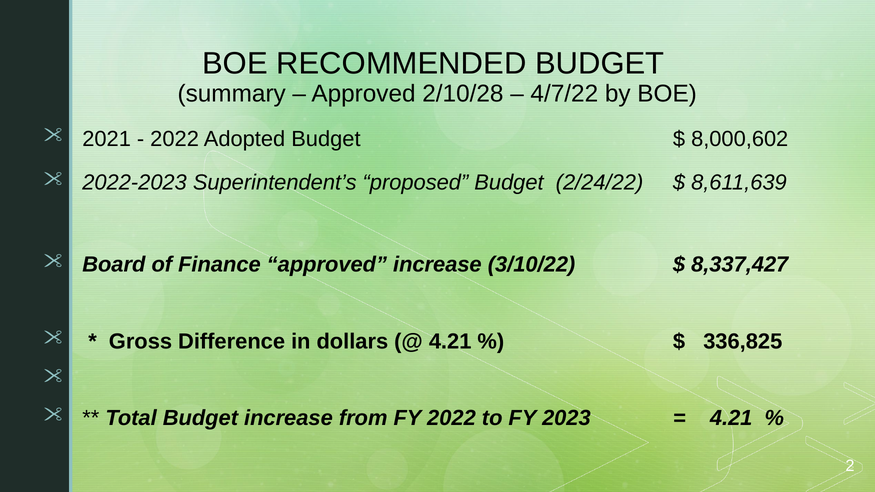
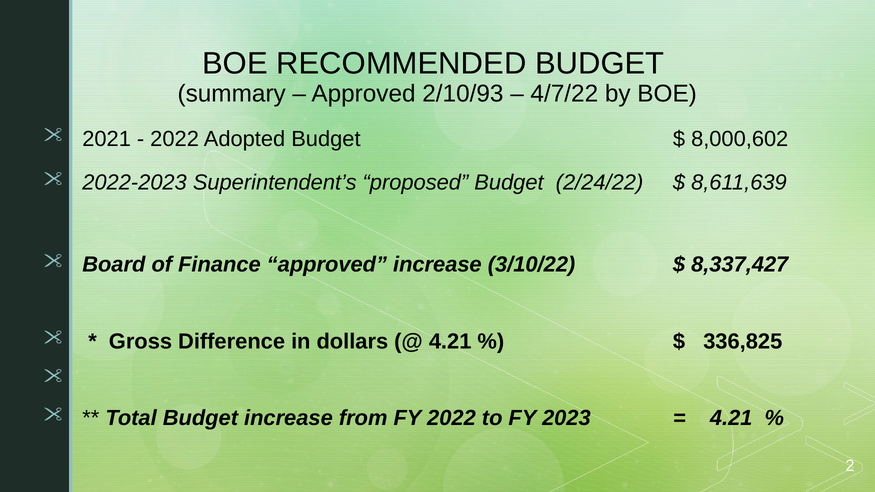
2/10/28: 2/10/28 -> 2/10/93 (463, 94)
